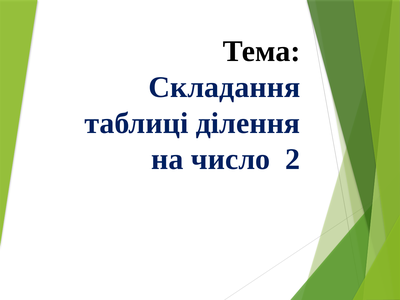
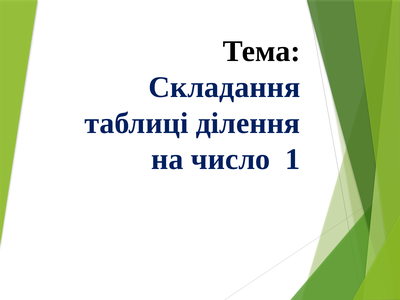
2: 2 -> 1 (293, 159)
